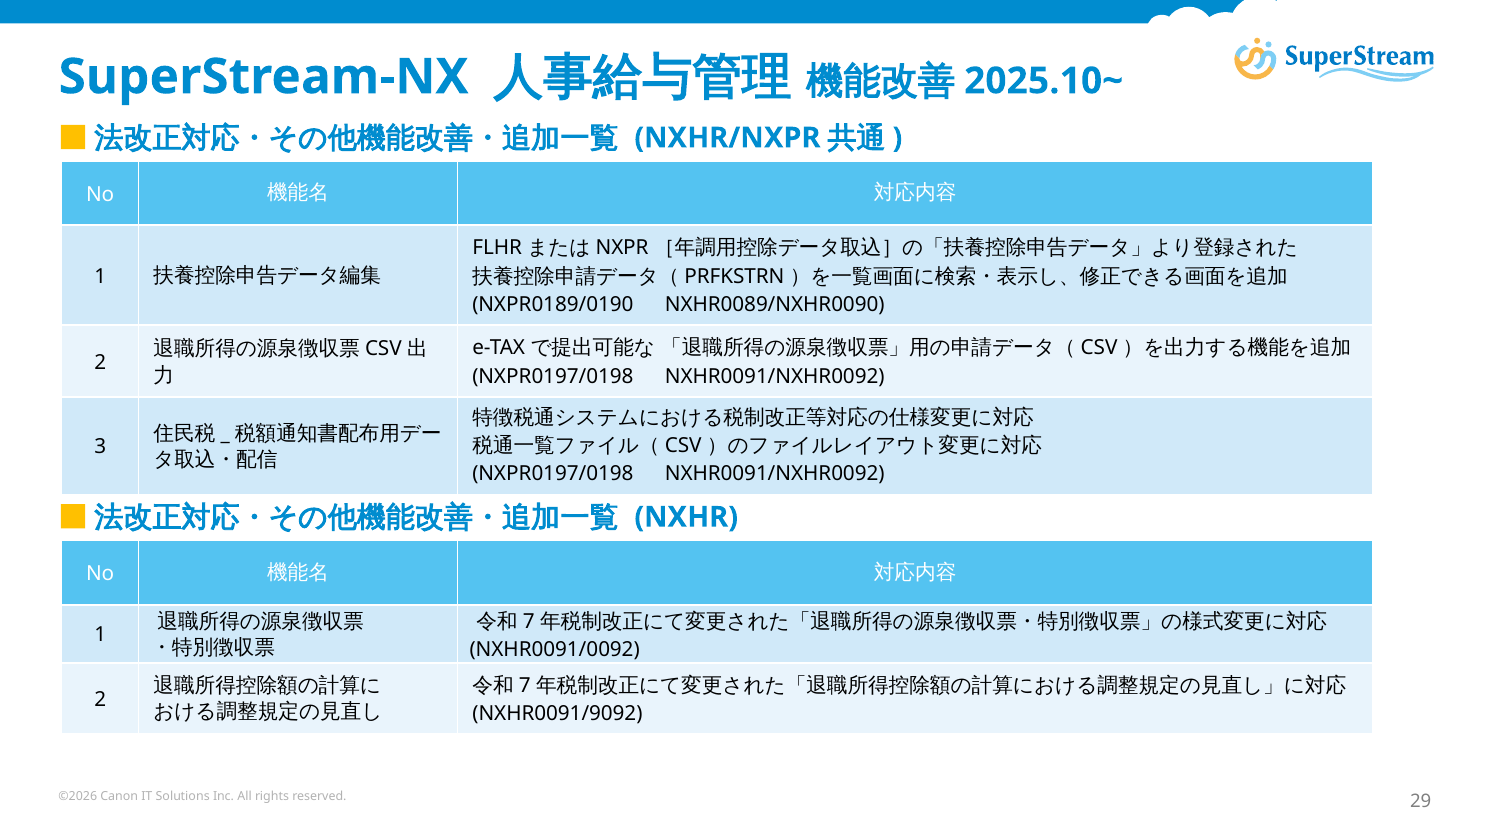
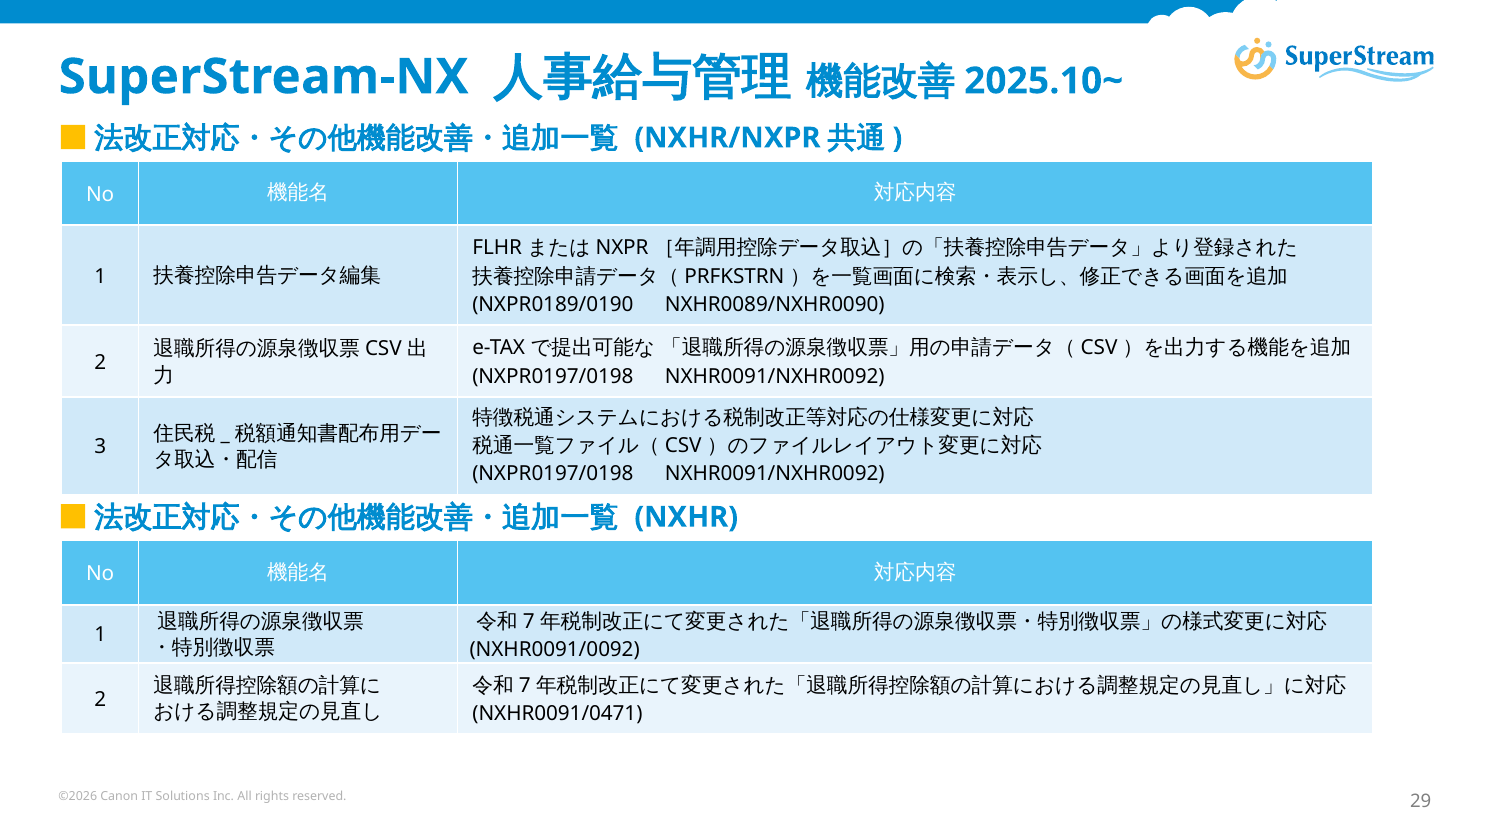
NXHR0091/9092: NXHR0091/9092 -> NXHR0091/0471 (557, 714)
